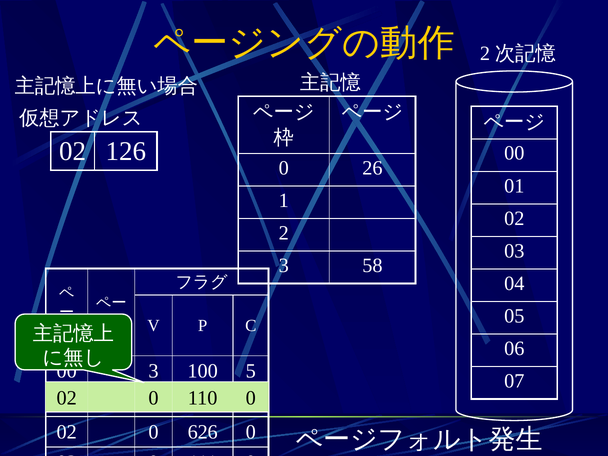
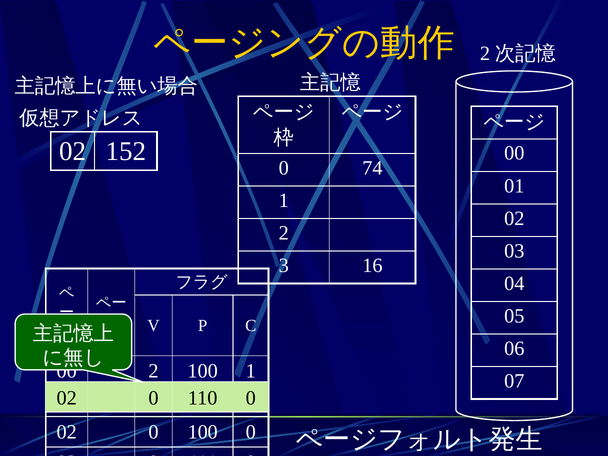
126: 126 -> 152 (126, 151)
26: 26 -> 74 (372, 168)
58: 58 -> 16 (372, 265)
3: 3 -> 2 (154, 371)
100 5: 5 -> 1 (251, 371)
0 626: 626 -> 100 (203, 432)
